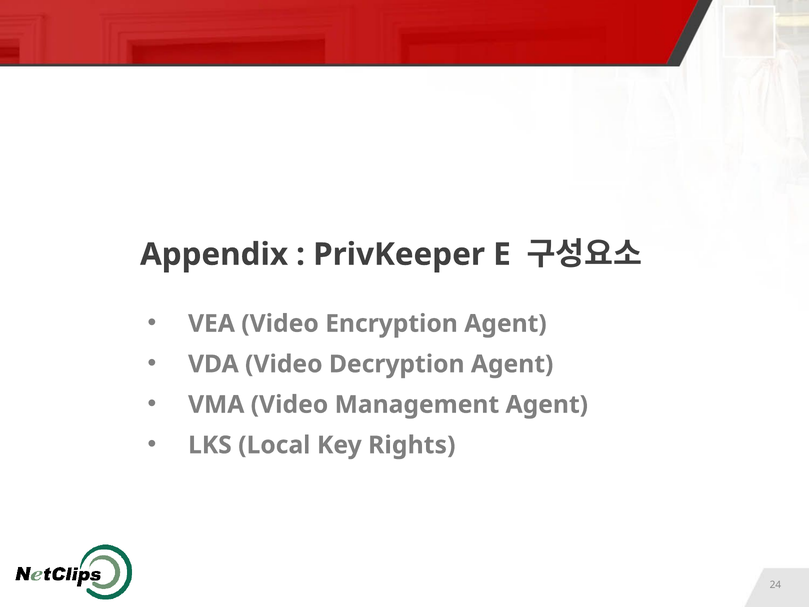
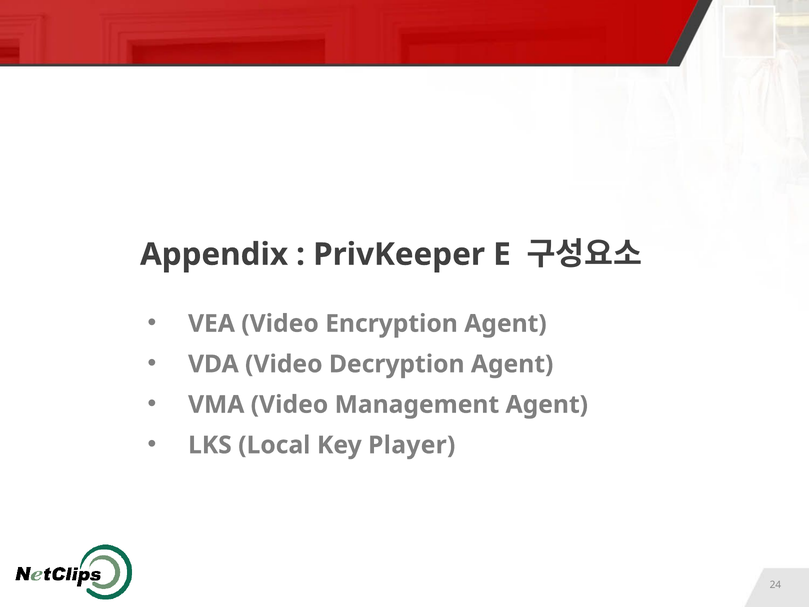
Rights: Rights -> Player (412, 445)
